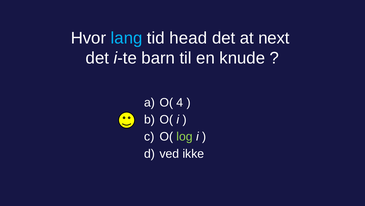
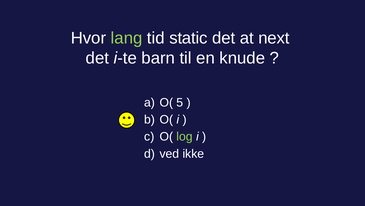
lang colour: light blue -> light green (127, 38)
head: head -> static (188, 38)
4: 4 -> 5 (180, 102)
